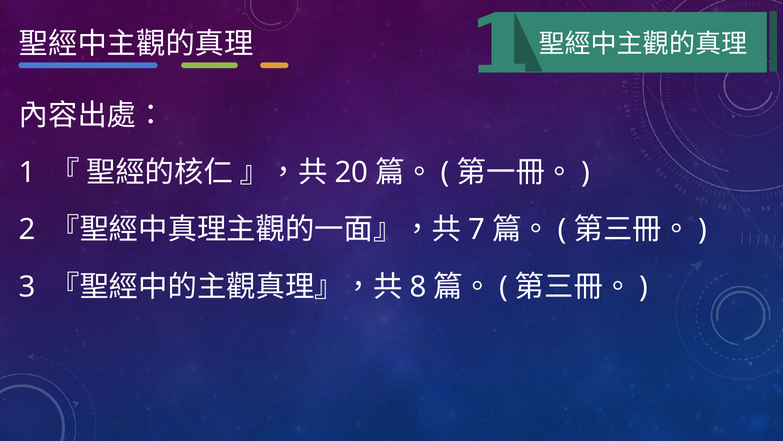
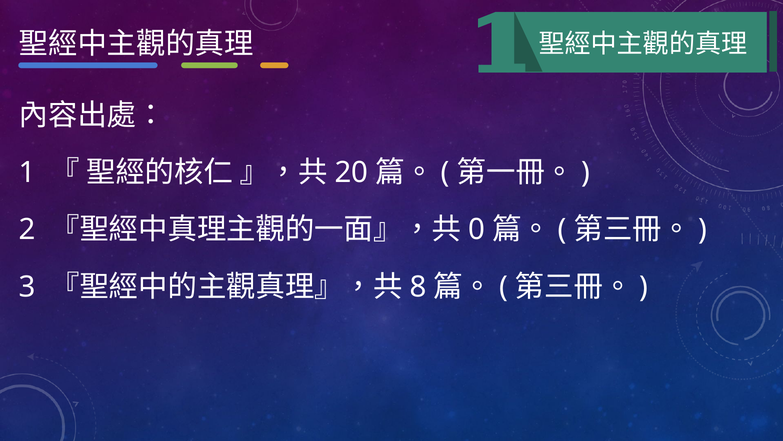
7: 7 -> 0 (477, 229)
